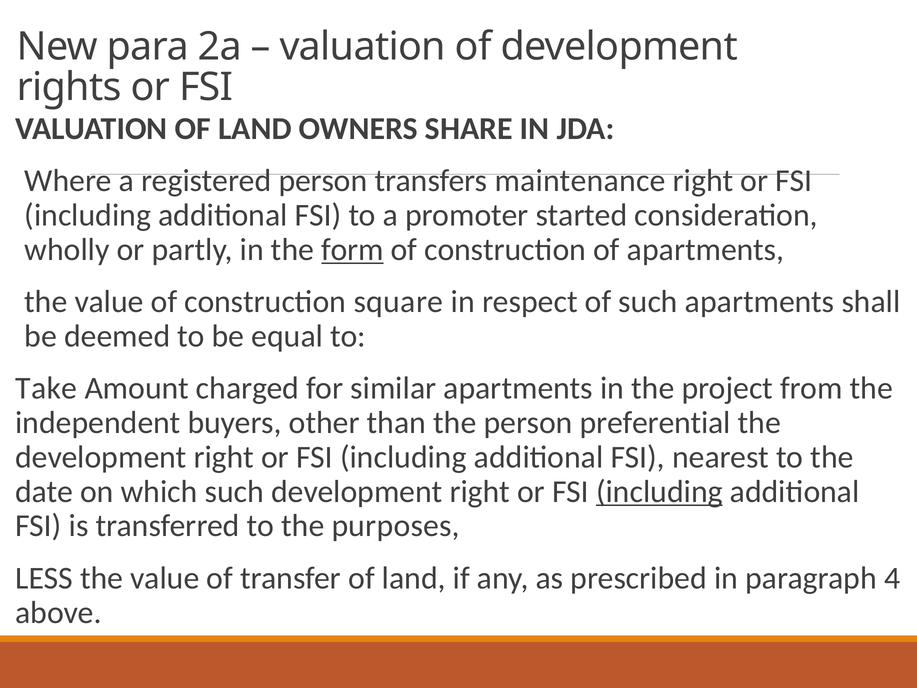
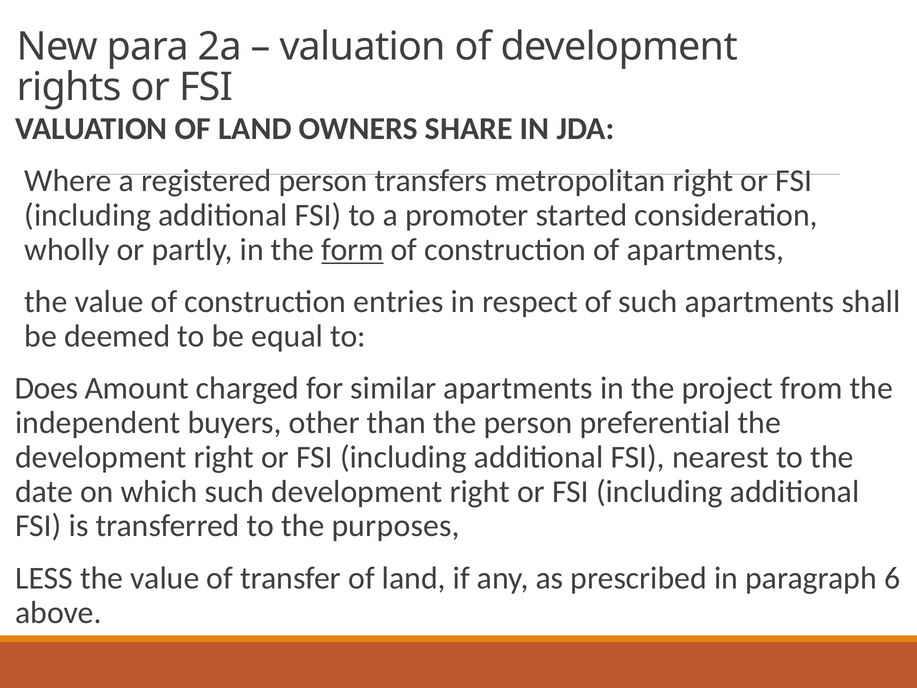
maintenance: maintenance -> metropolitan (580, 181)
square: square -> entries (399, 302)
Take: Take -> Does (46, 388)
including underline: present -> none (659, 491)
4: 4 -> 6 (892, 578)
